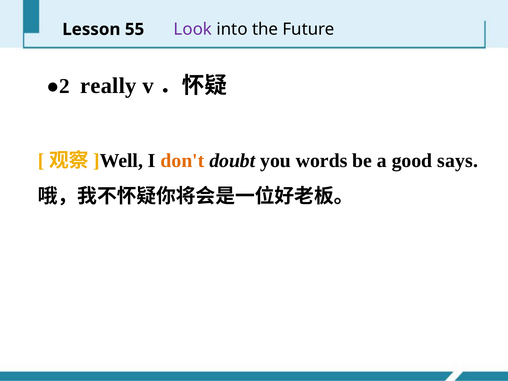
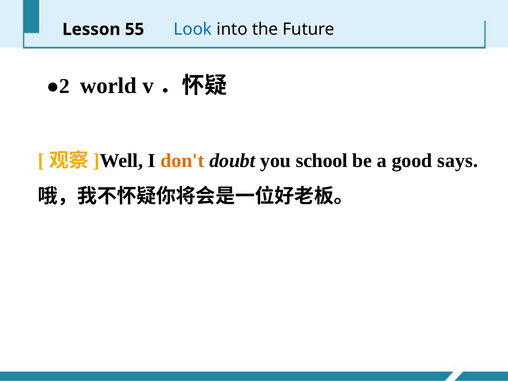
Look colour: purple -> blue (193, 29)
really: really -> world (109, 86)
words: words -> school (322, 161)
